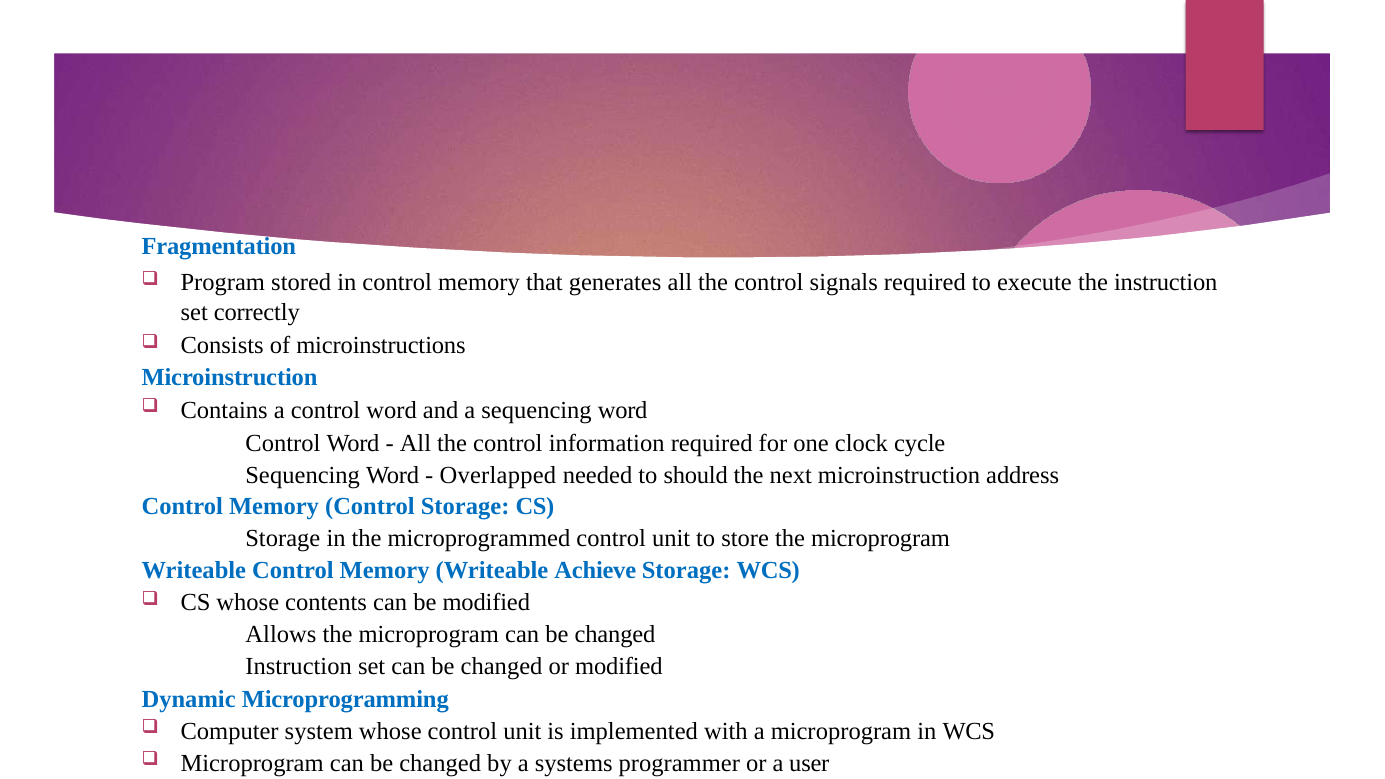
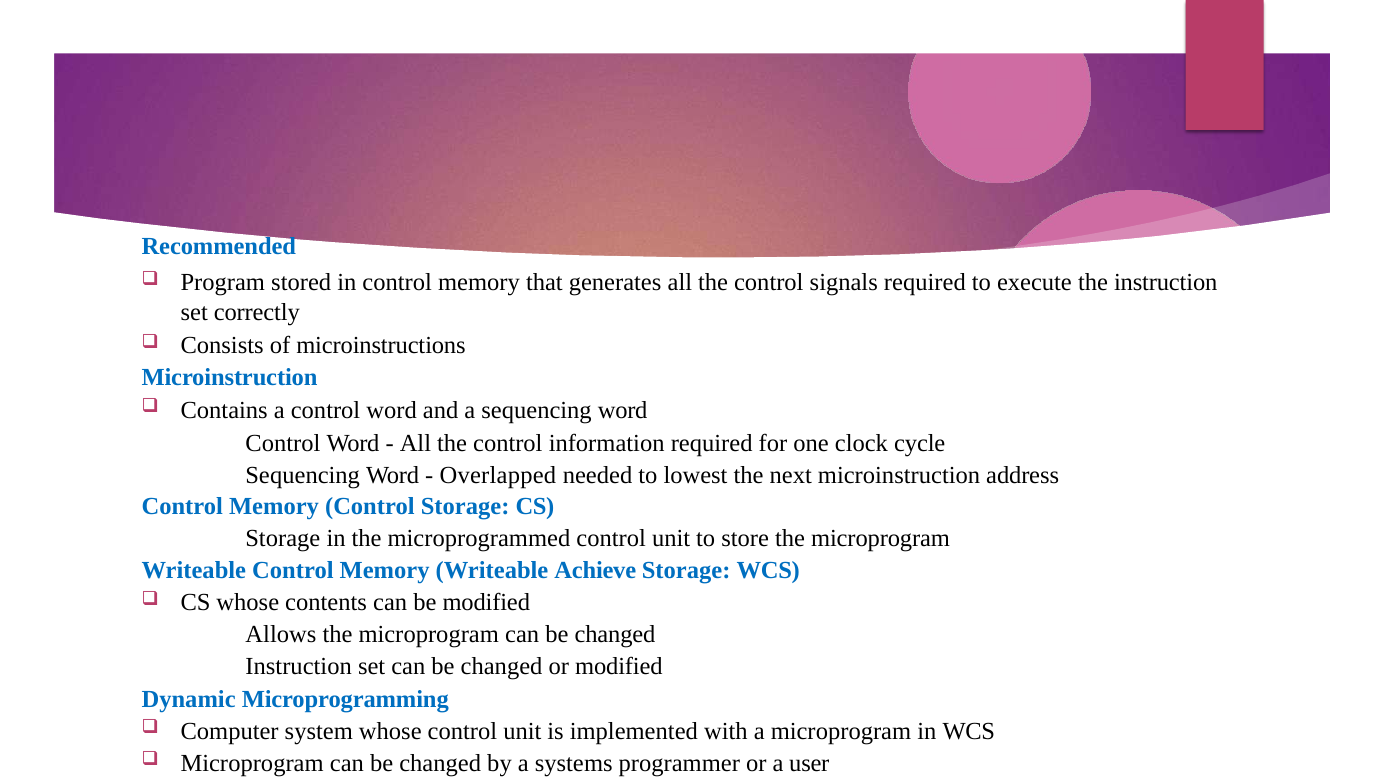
Fragmentation: Fragmentation -> Recommended (219, 246)
should: should -> lowest (696, 476)
